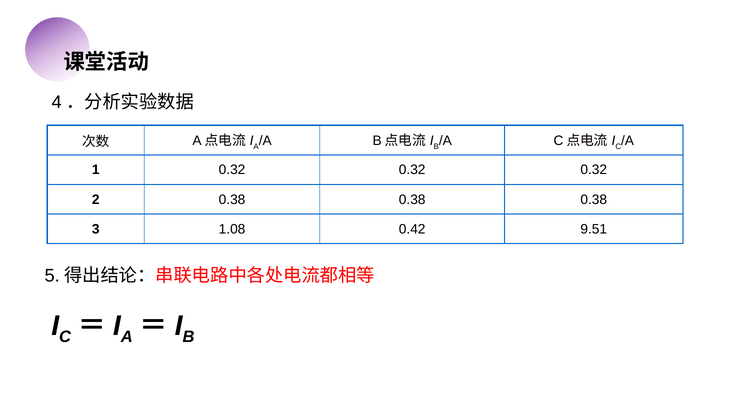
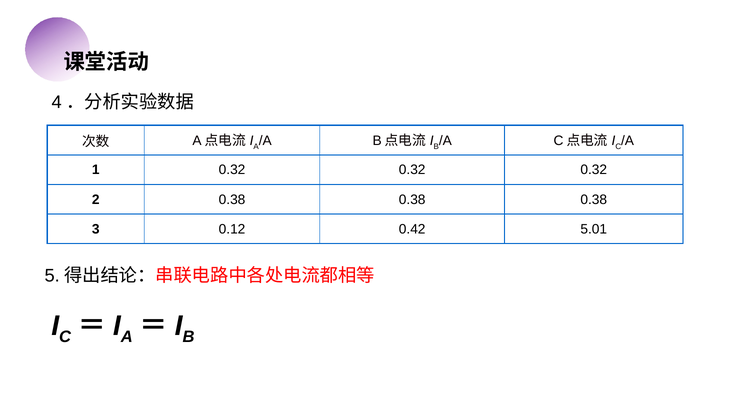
1.08: 1.08 -> 0.12 (232, 229)
9.51: 9.51 -> 5.01 (594, 229)
